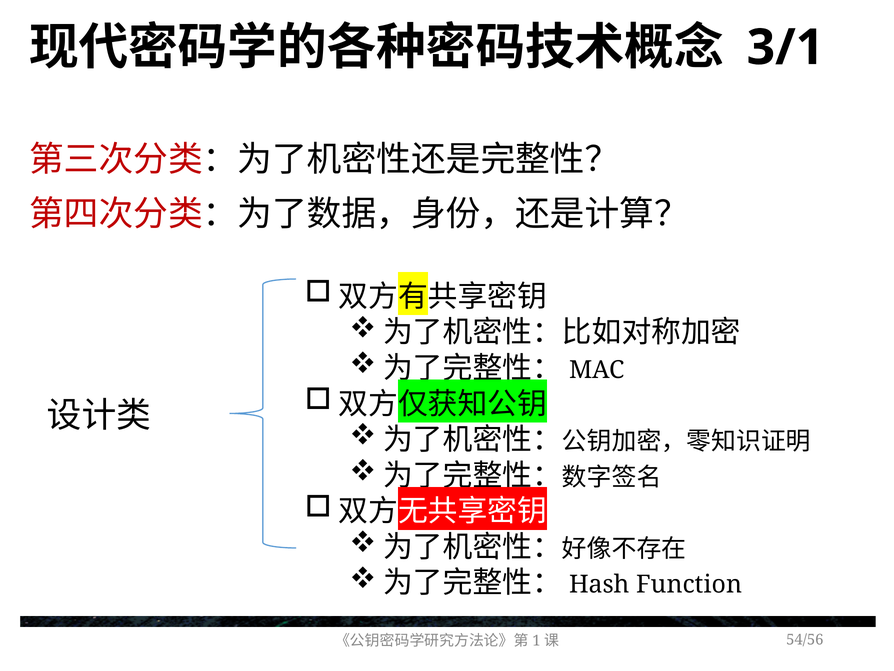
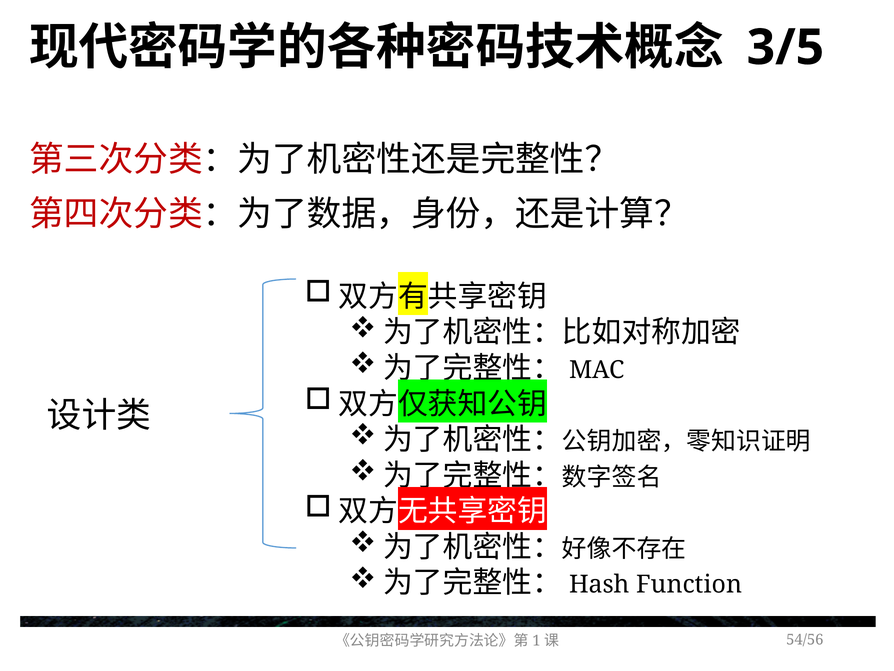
3/1: 3/1 -> 3/5 (785, 48)
